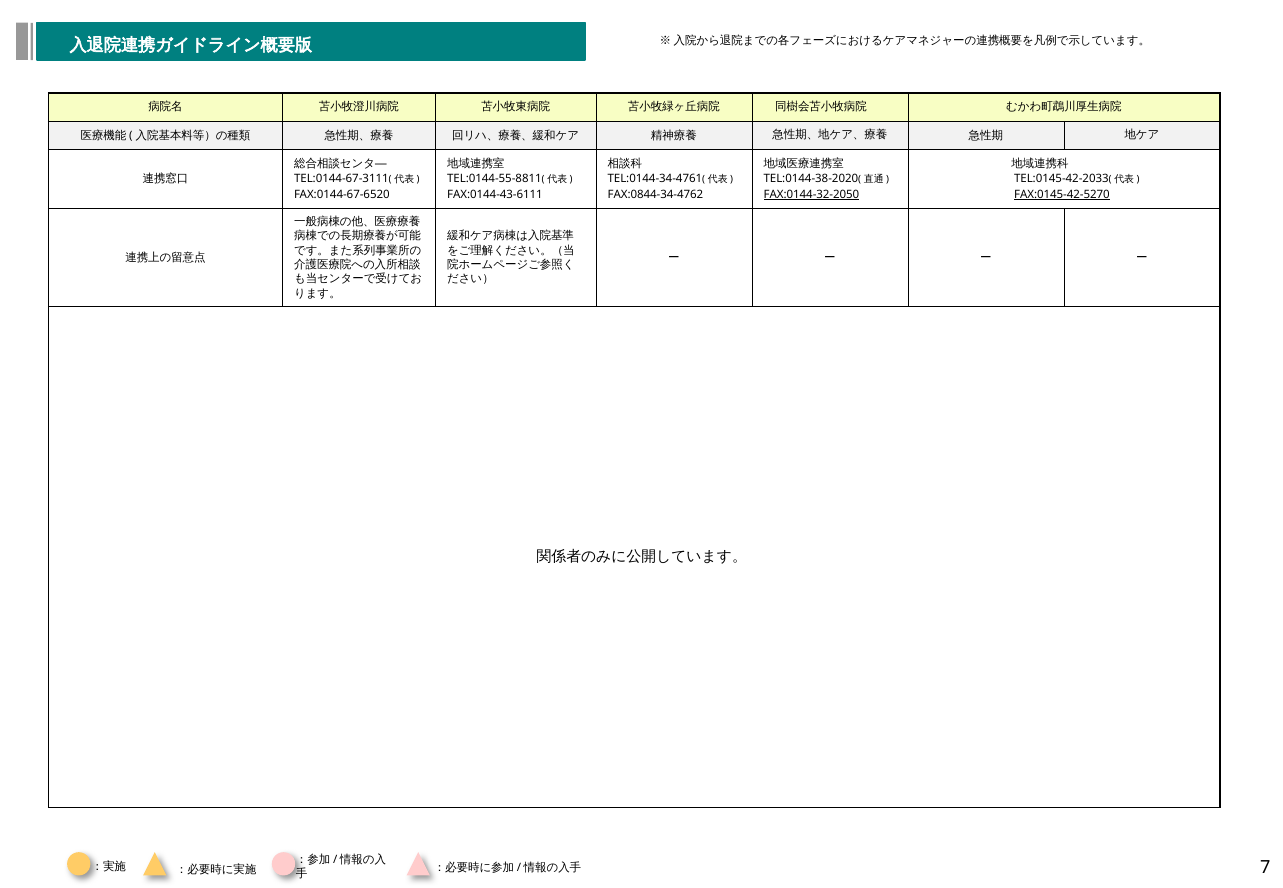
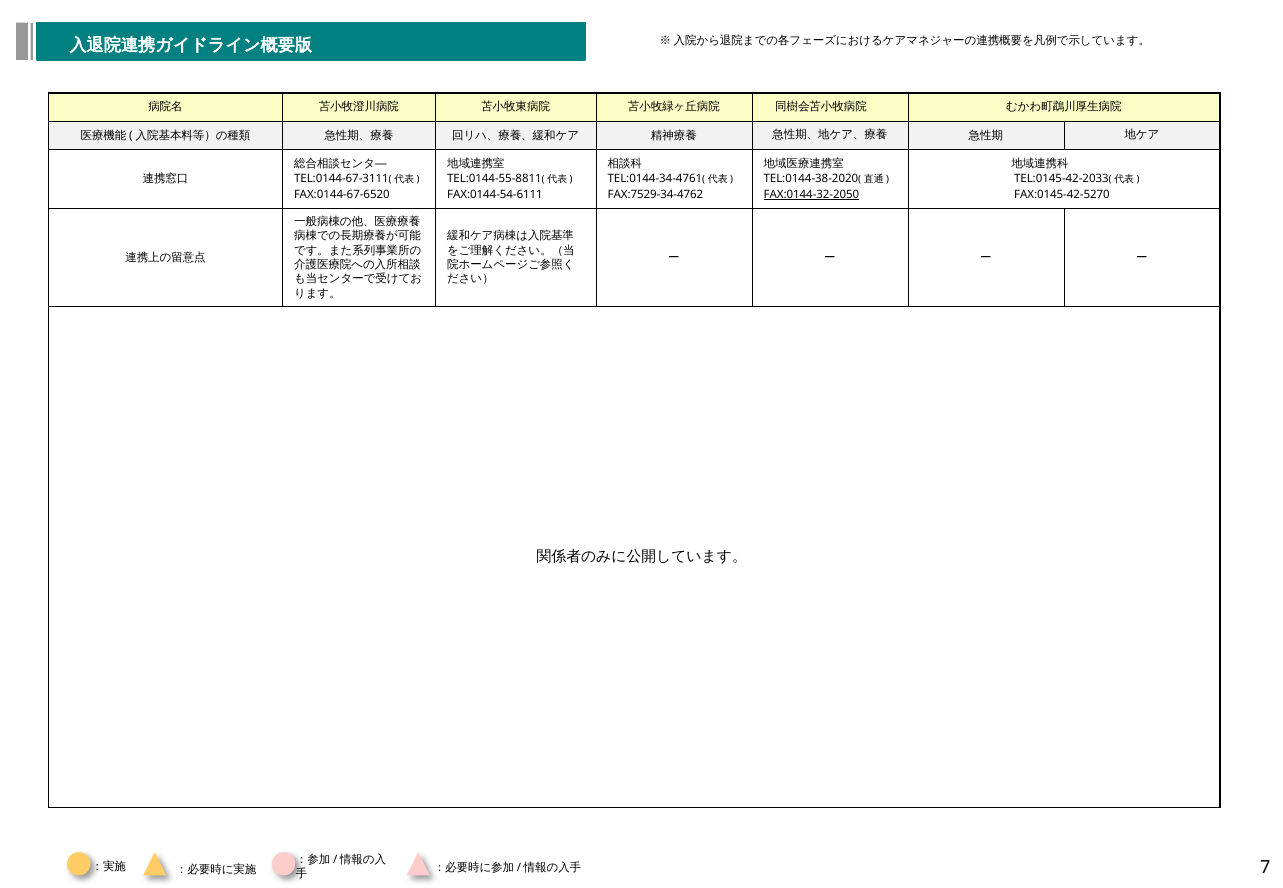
FAX:0144-43-6111: FAX:0144-43-6111 -> FAX:0144-54-6111 (495, 194)
FAX:0844-34-4762: FAX:0844-34-4762 -> FAX:7529-34-4762 (655, 194)
FAX:0145-42-5270 underline: present -> none (1062, 194)
